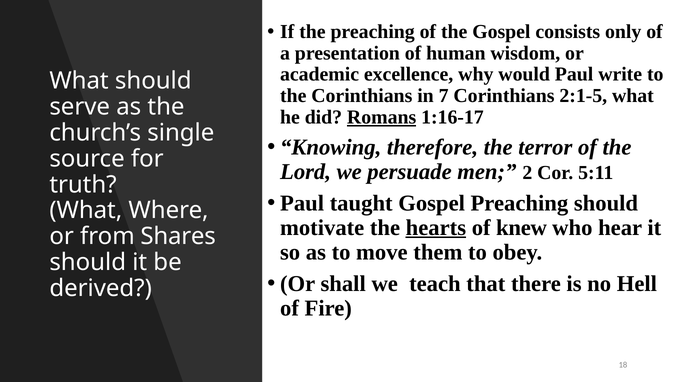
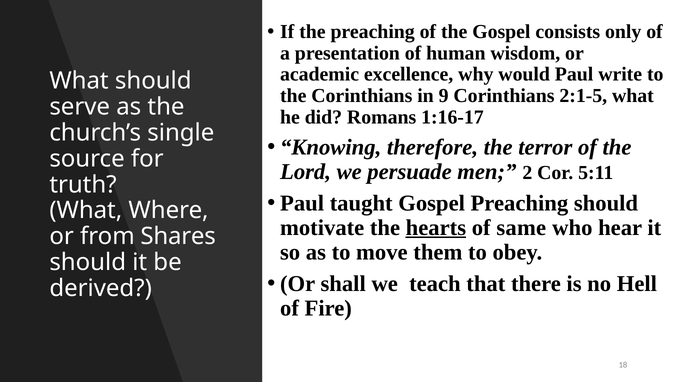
7: 7 -> 9 (444, 96)
Romans underline: present -> none (382, 117)
knew: knew -> same (521, 228)
